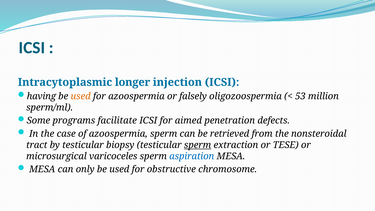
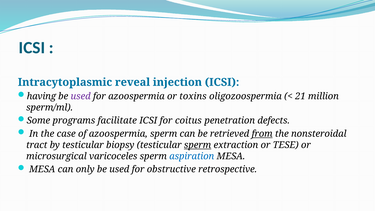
longer: longer -> reveal (133, 82)
used colour: orange -> purple (81, 96)
falsely: falsely -> toxins (193, 96)
53: 53 -> 21 (300, 96)
aimed: aimed -> coitus (188, 121)
from underline: none -> present (262, 134)
chromosome: chromosome -> retrospective (228, 169)
